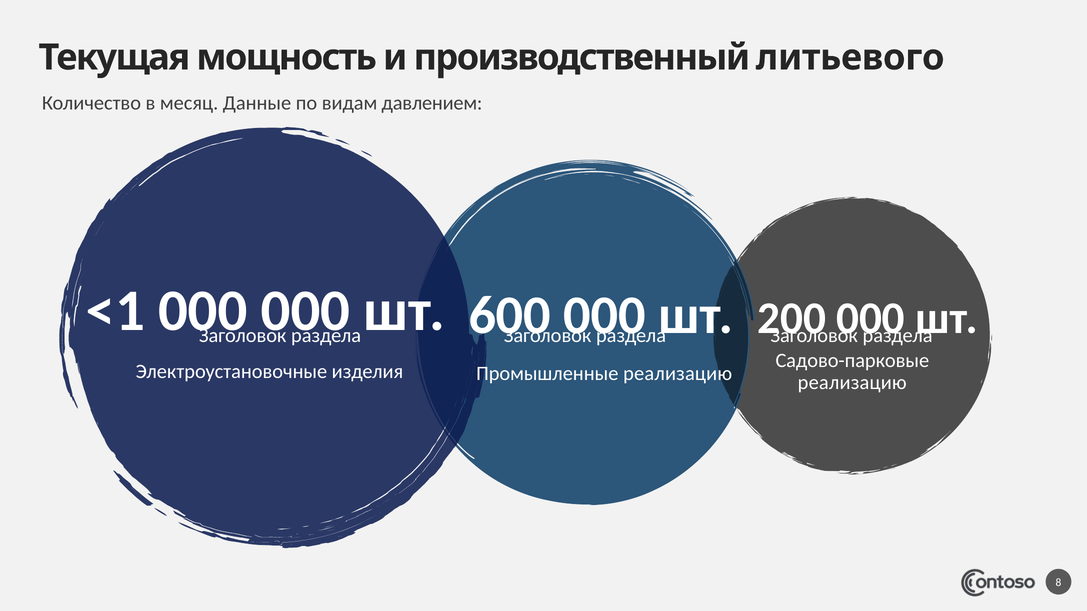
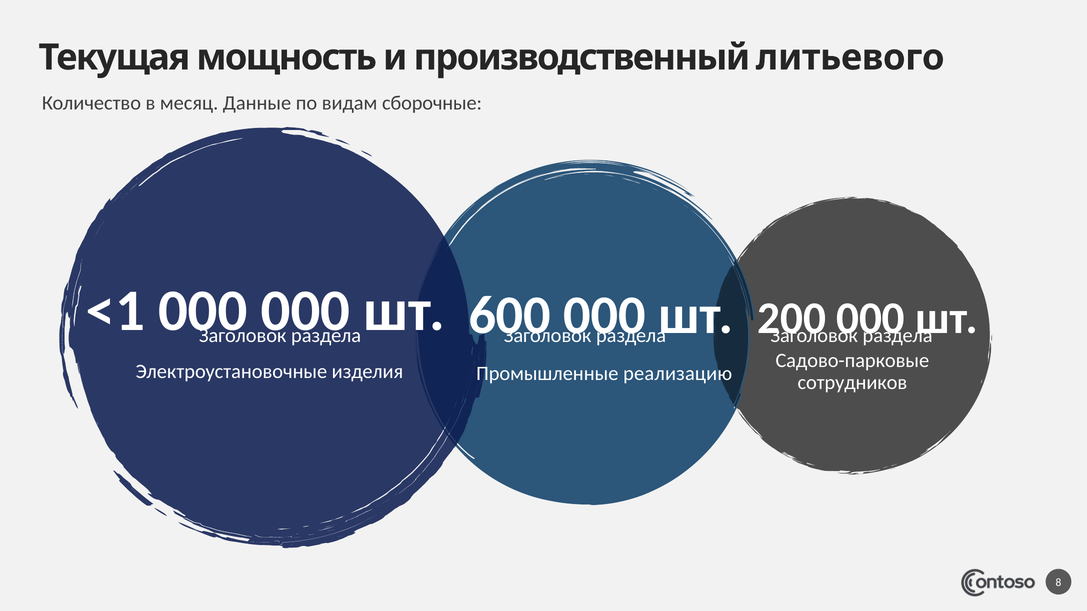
давлением: давлением -> сборочные (432, 103)
реализацию: реализацию -> сотрудников (852, 383)
